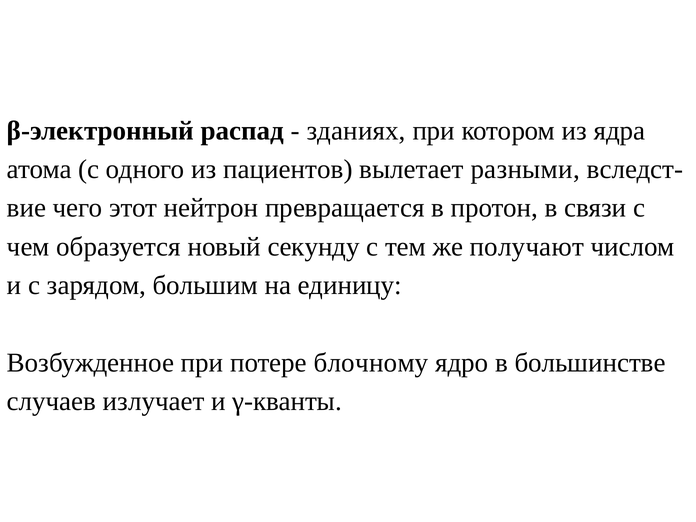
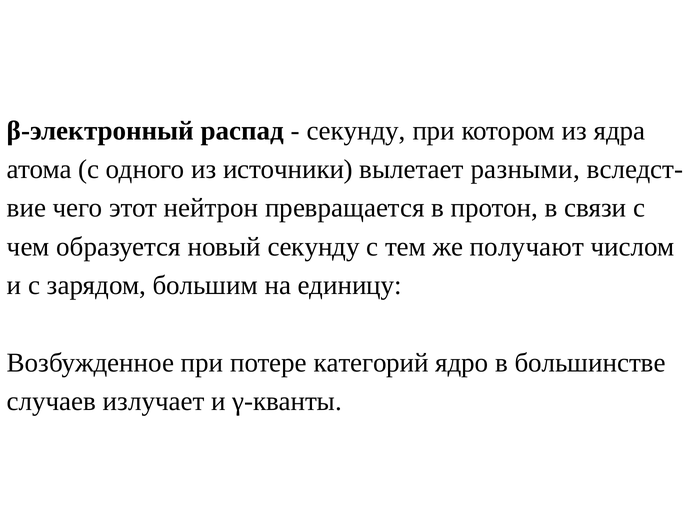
зданиях: зданиях -> секунду (356, 131)
пациентов: пациентов -> источники (288, 169)
блочному: блочному -> категорий (371, 363)
